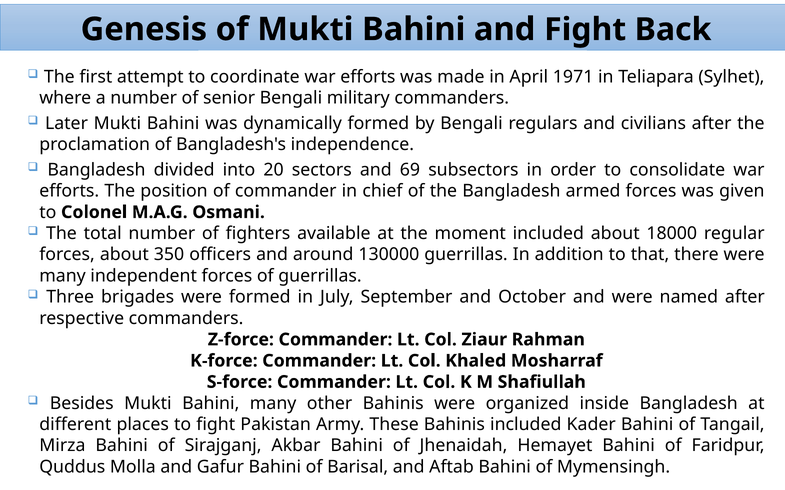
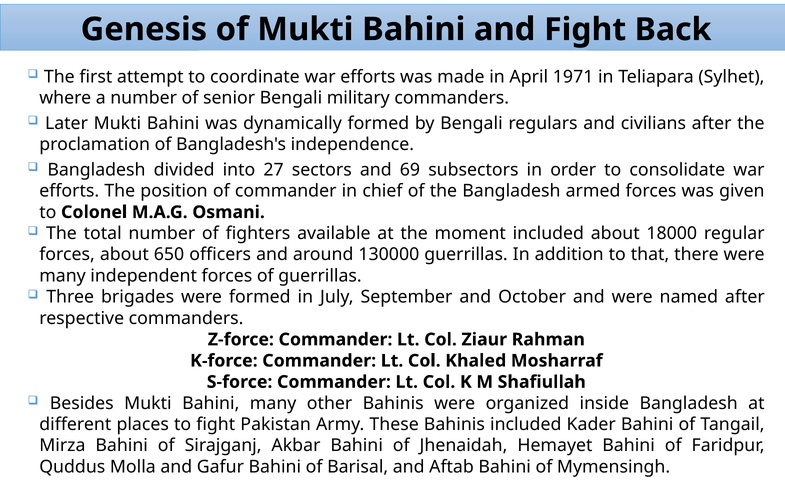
20: 20 -> 27 (274, 170)
350: 350 -> 650 (169, 255)
